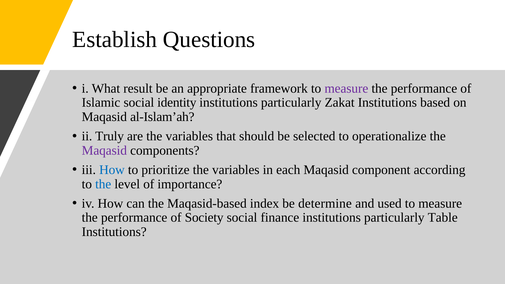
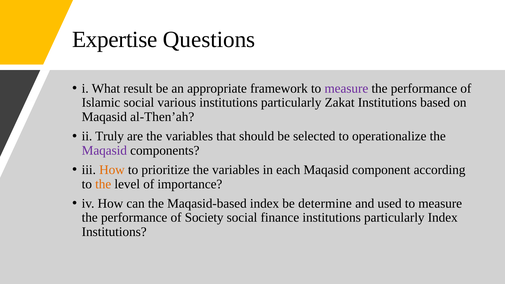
Establish: Establish -> Expertise (115, 40)
identity: identity -> various (177, 103)
al-Islam’ah: al-Islam’ah -> al-Then’ah (162, 117)
How colour: blue -> orange (112, 170)
the colour: blue -> orange (103, 184)
particularly Table: Table -> Index (443, 218)
